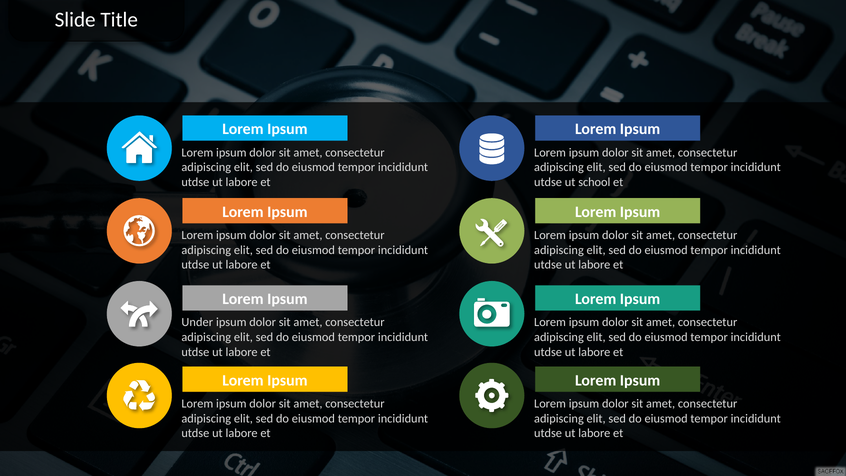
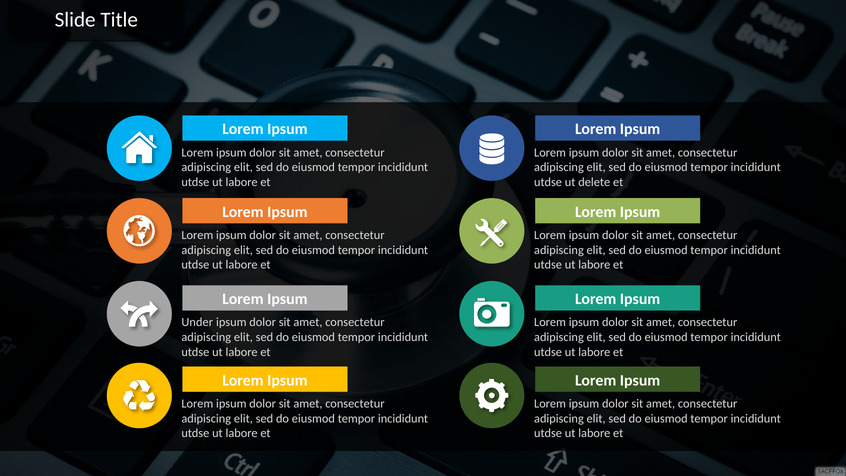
school: school -> delete (594, 182)
